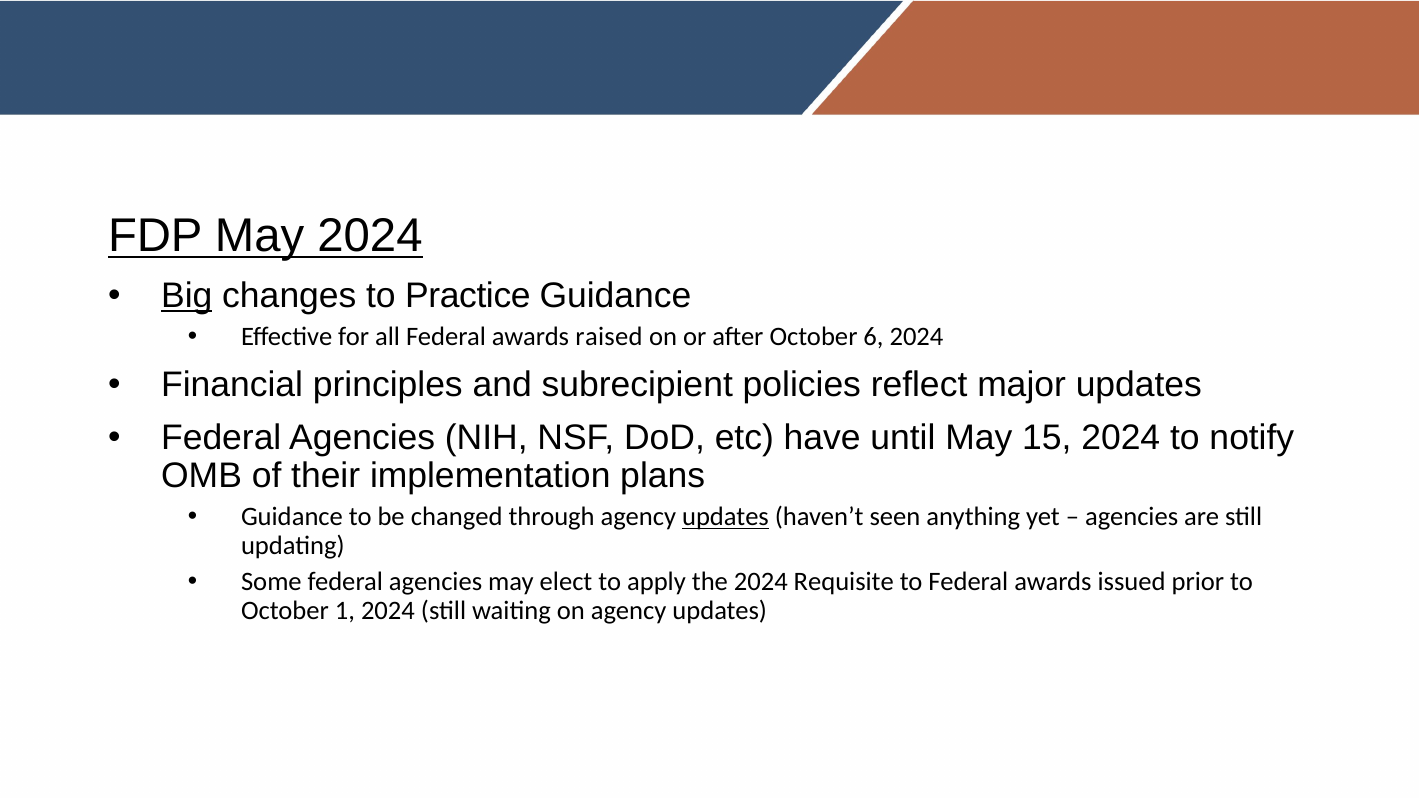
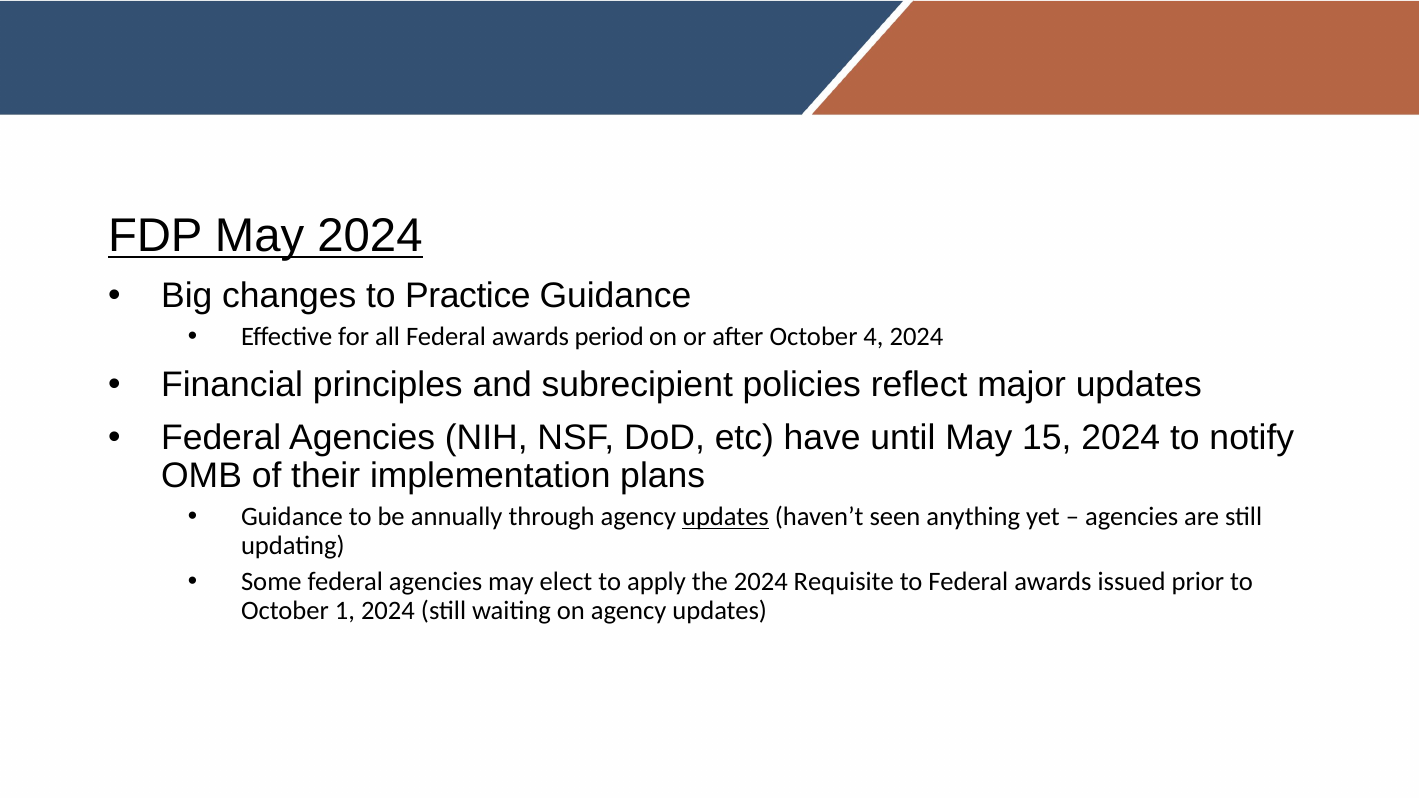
Big underline: present -> none (187, 296)
raised: raised -> period (609, 337)
6: 6 -> 4 (874, 337)
changed: changed -> annually (457, 517)
